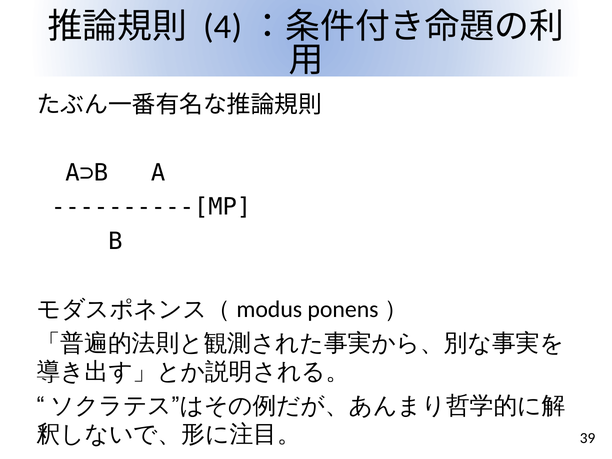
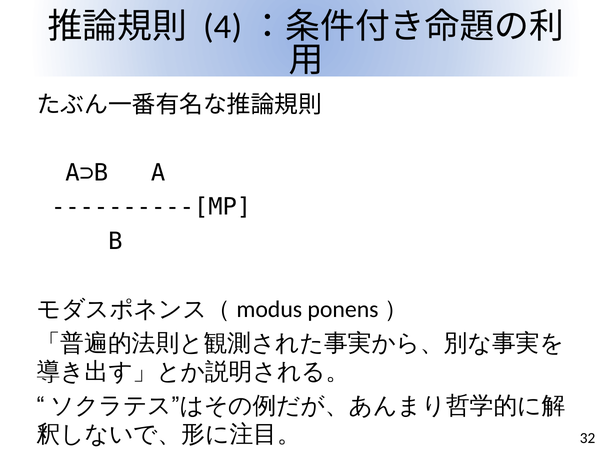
39: 39 -> 32 (588, 438)
